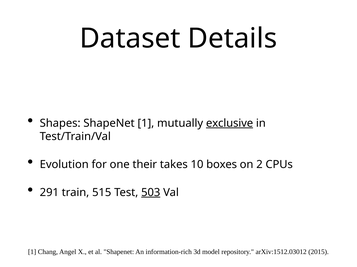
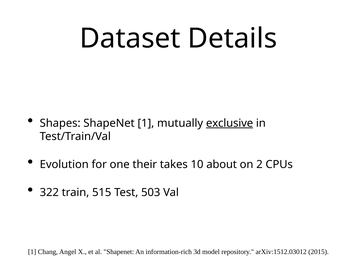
boxes: boxes -> about (222, 165)
291: 291 -> 322 (49, 193)
503 underline: present -> none (151, 193)
